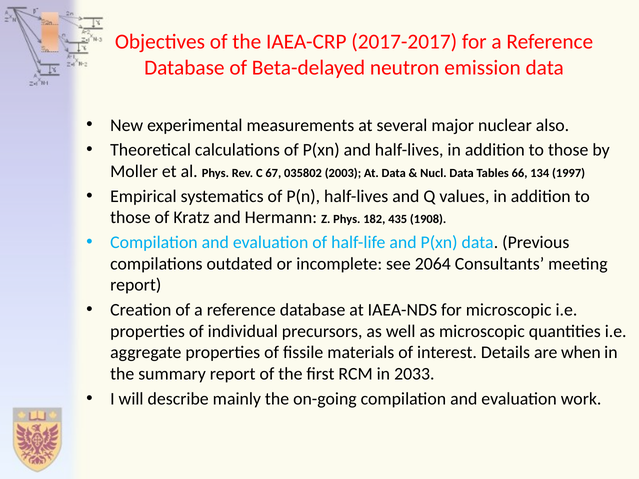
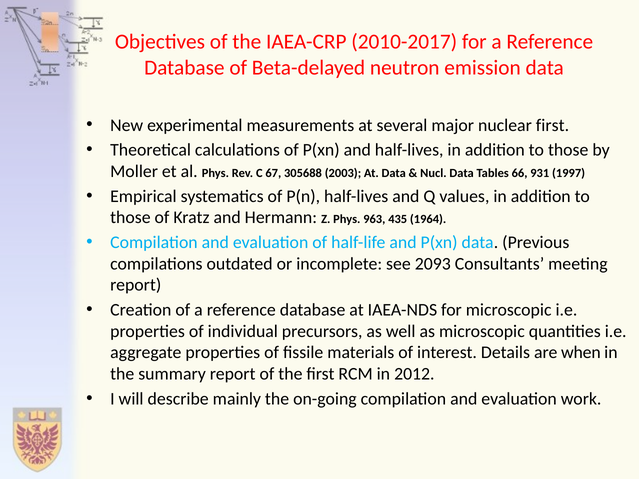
2017-2017: 2017-2017 -> 2010-2017 (404, 42)
nuclear also: also -> first (552, 125)
035802: 035802 -> 305688 (303, 173)
134: 134 -> 931 (540, 173)
182: 182 -> 963 (374, 219)
1908: 1908 -> 1964 (428, 219)
2064: 2064 -> 2093 (433, 264)
2033: 2033 -> 2012 (414, 374)
